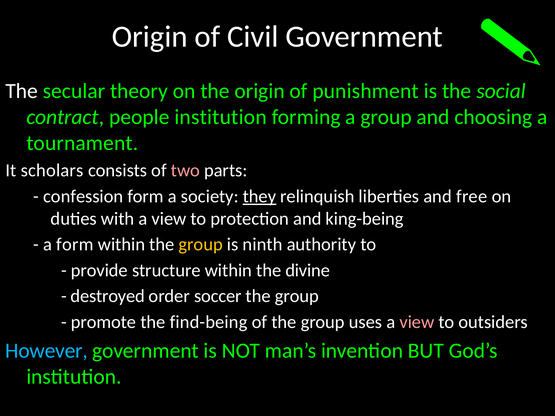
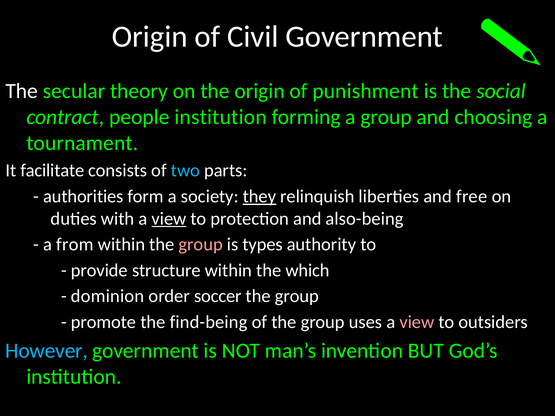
scholars: scholars -> facilitate (52, 171)
two colour: pink -> light blue (185, 171)
confession: confession -> authorities (83, 197)
view underline: none -> present (169, 219)
king-being: king-being -> also-being (365, 219)
a form: form -> from (75, 245)
group colour: yellow -> pink (201, 245)
ninth: ninth -> types (263, 245)
divine: divine -> which (308, 270)
destroyed: destroyed -> dominion (108, 296)
